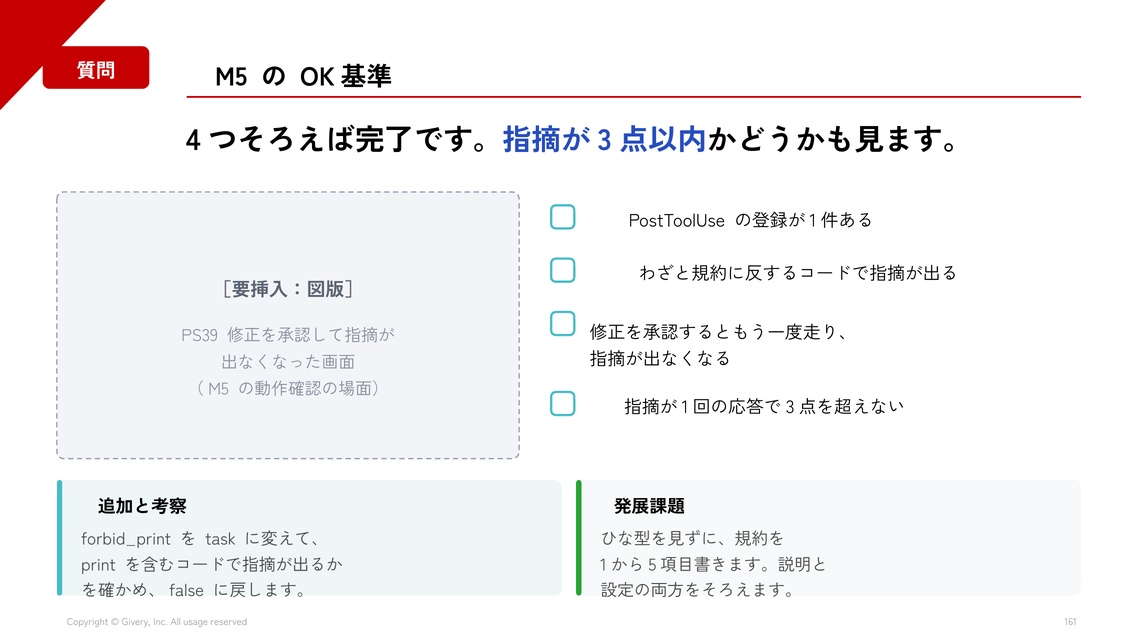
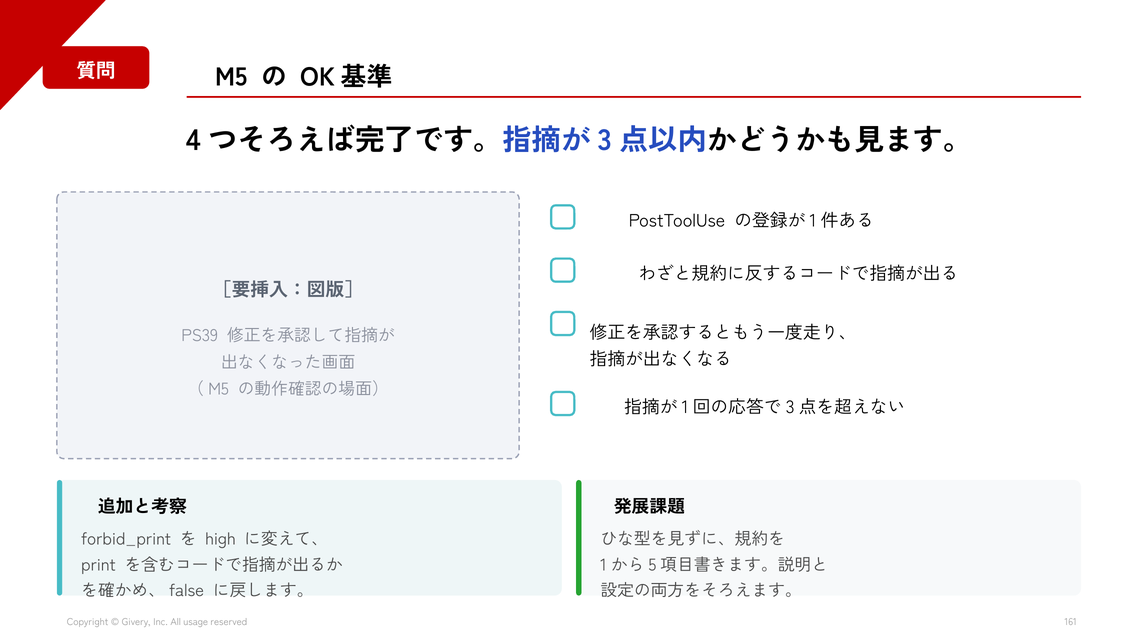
task: task -> high (220, 540)
